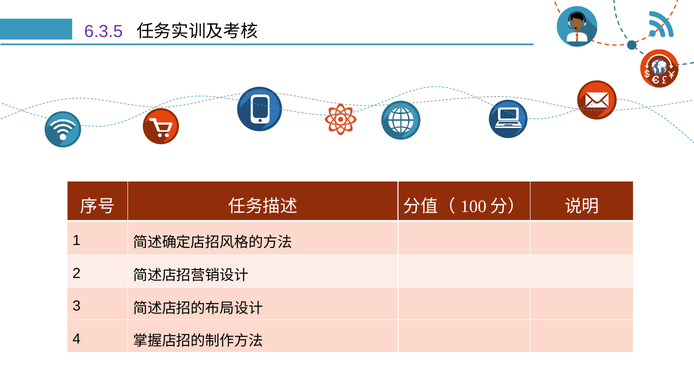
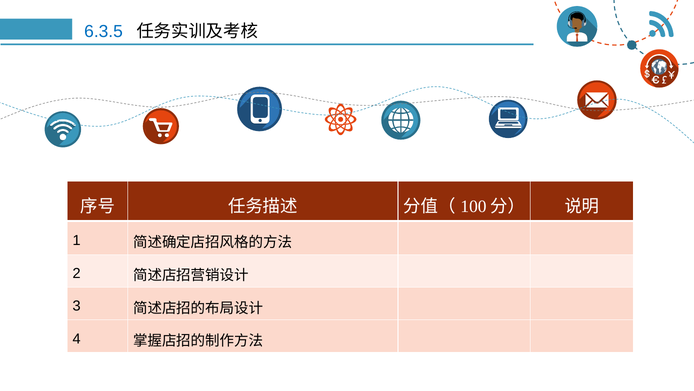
6.3.5 colour: purple -> blue (104, 31)
